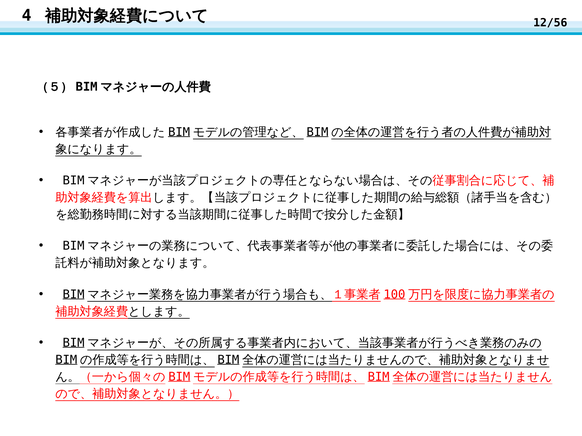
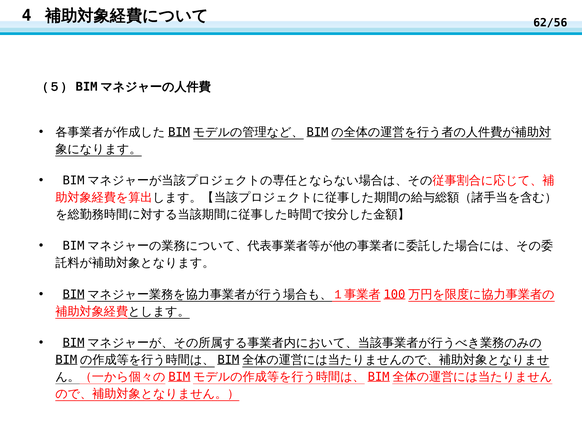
12/56: 12/56 -> 62/56 (550, 23)
